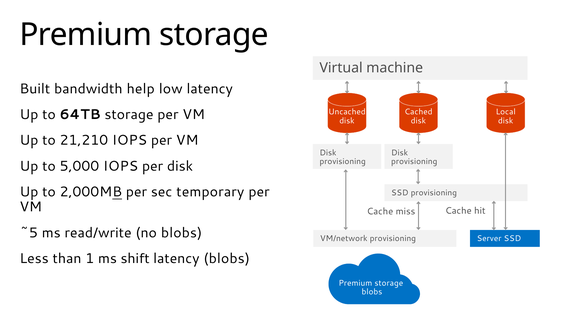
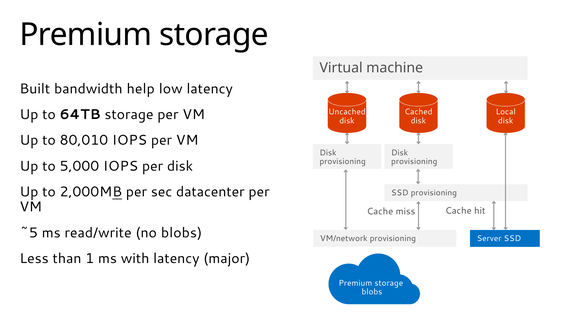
21,210: 21,210 -> 80,010 (84, 140)
temporary: temporary -> datacenter (210, 192)
shift: shift -> with (135, 258)
latency blobs: blobs -> major (227, 258)
